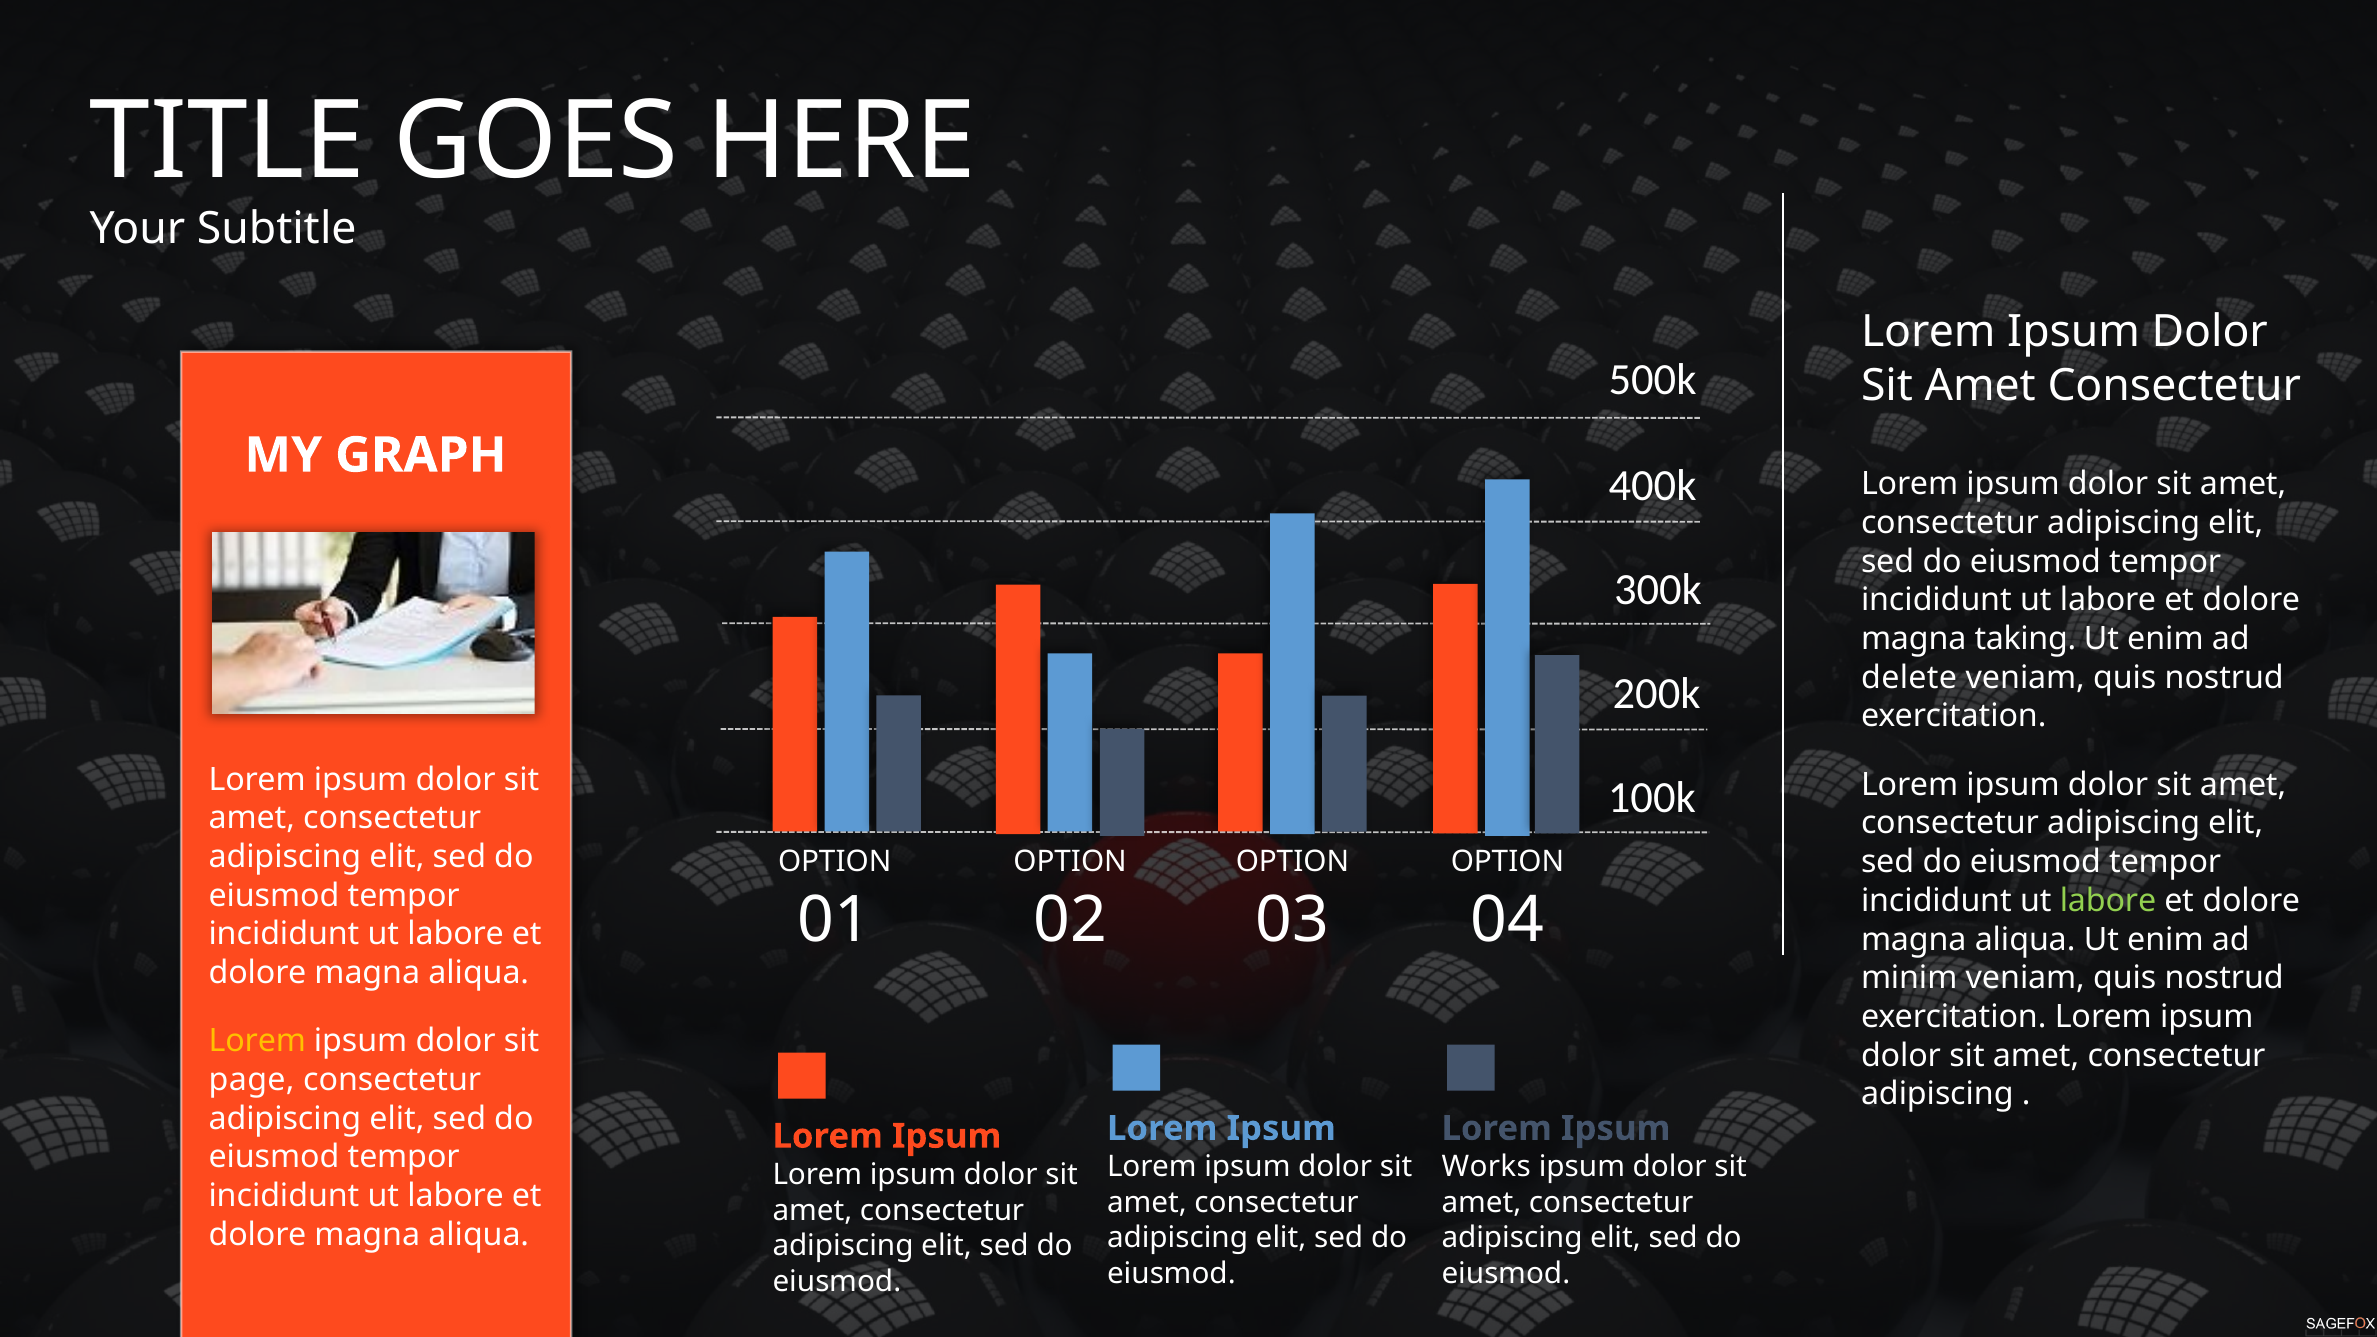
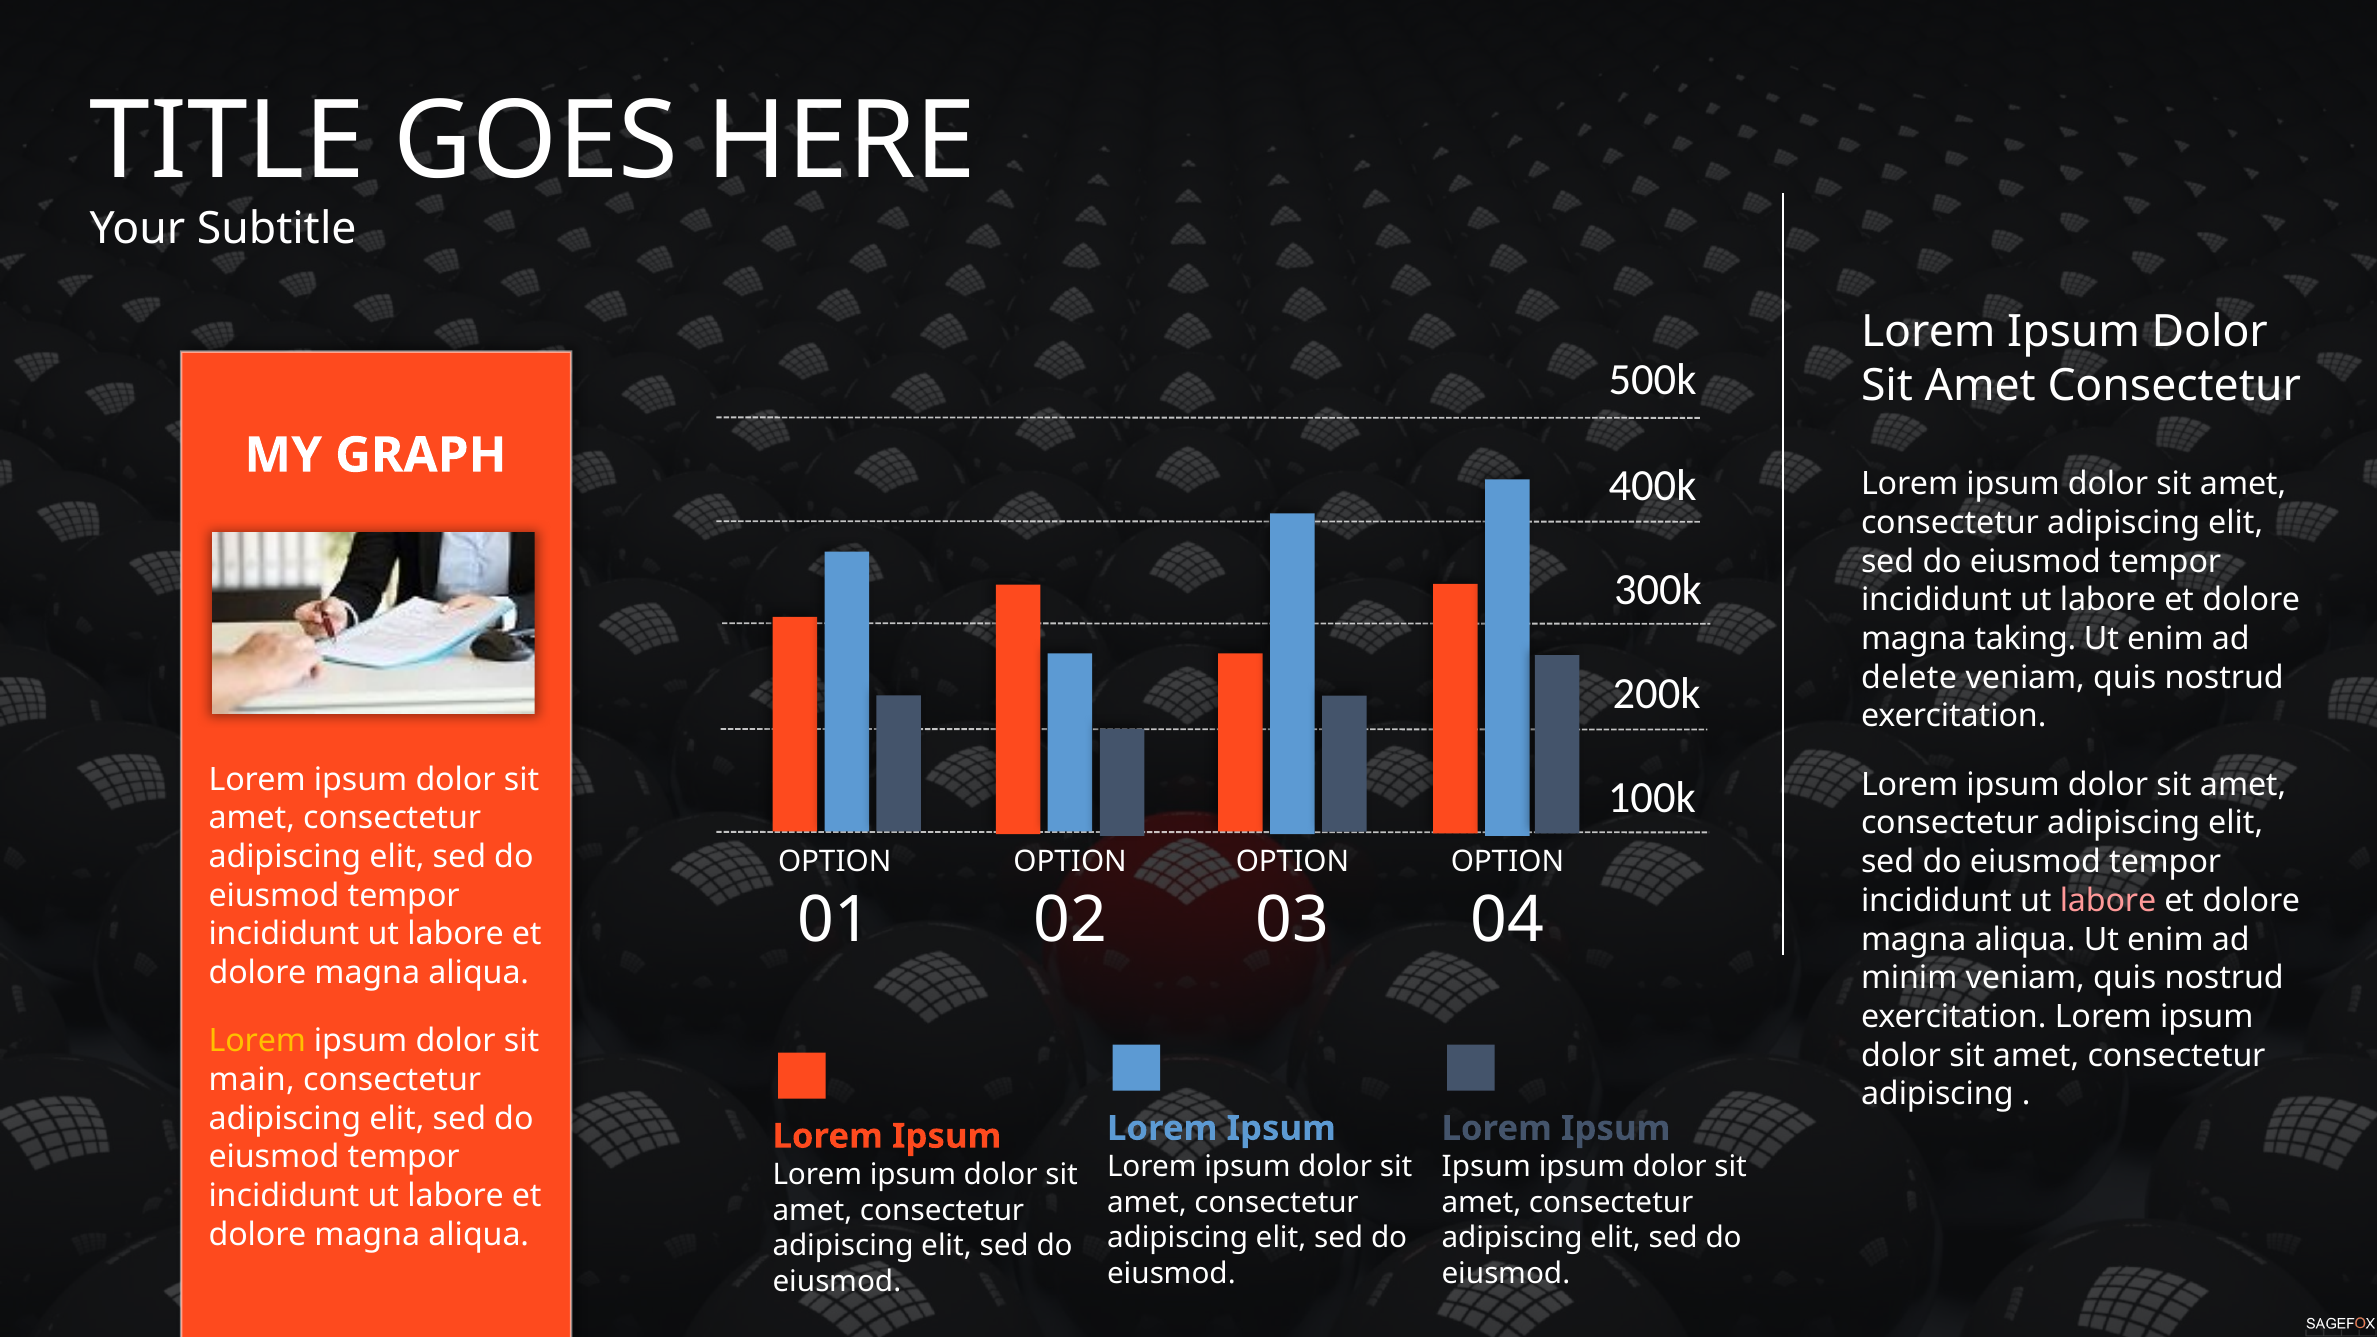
labore colour: light green -> pink (2108, 901)
page: page -> main (252, 1080)
Works: Works -> Ipsum (1486, 1167)
